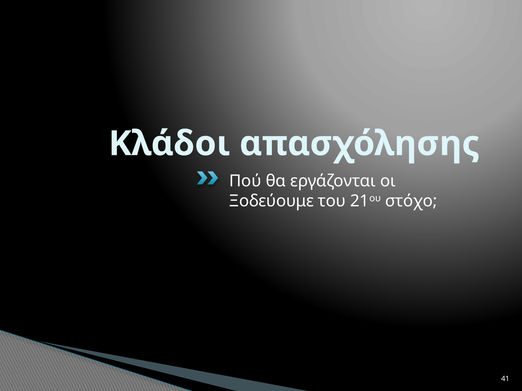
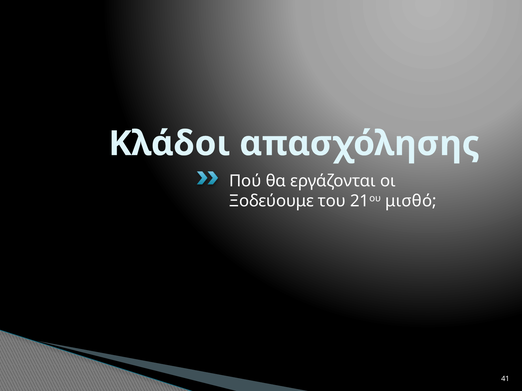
στόχο: στόχο -> μισθό (411, 201)
